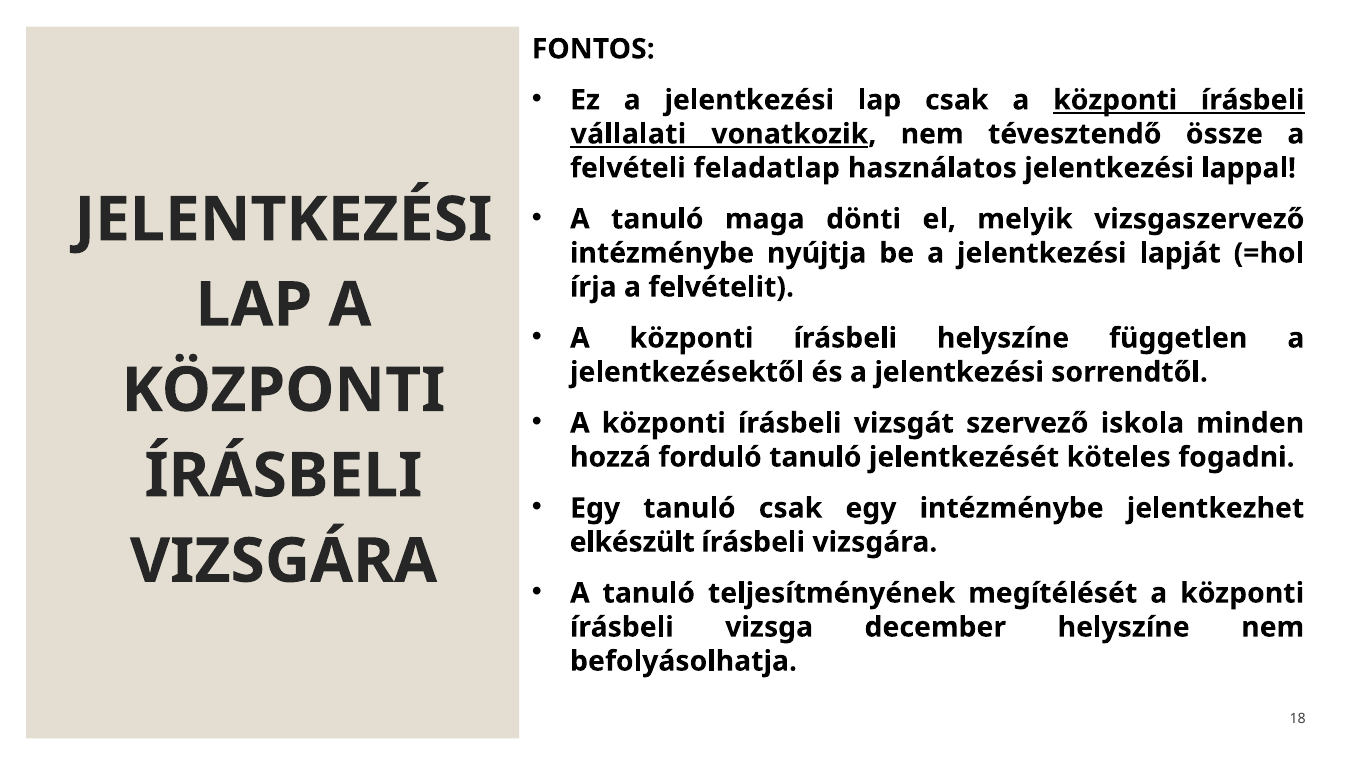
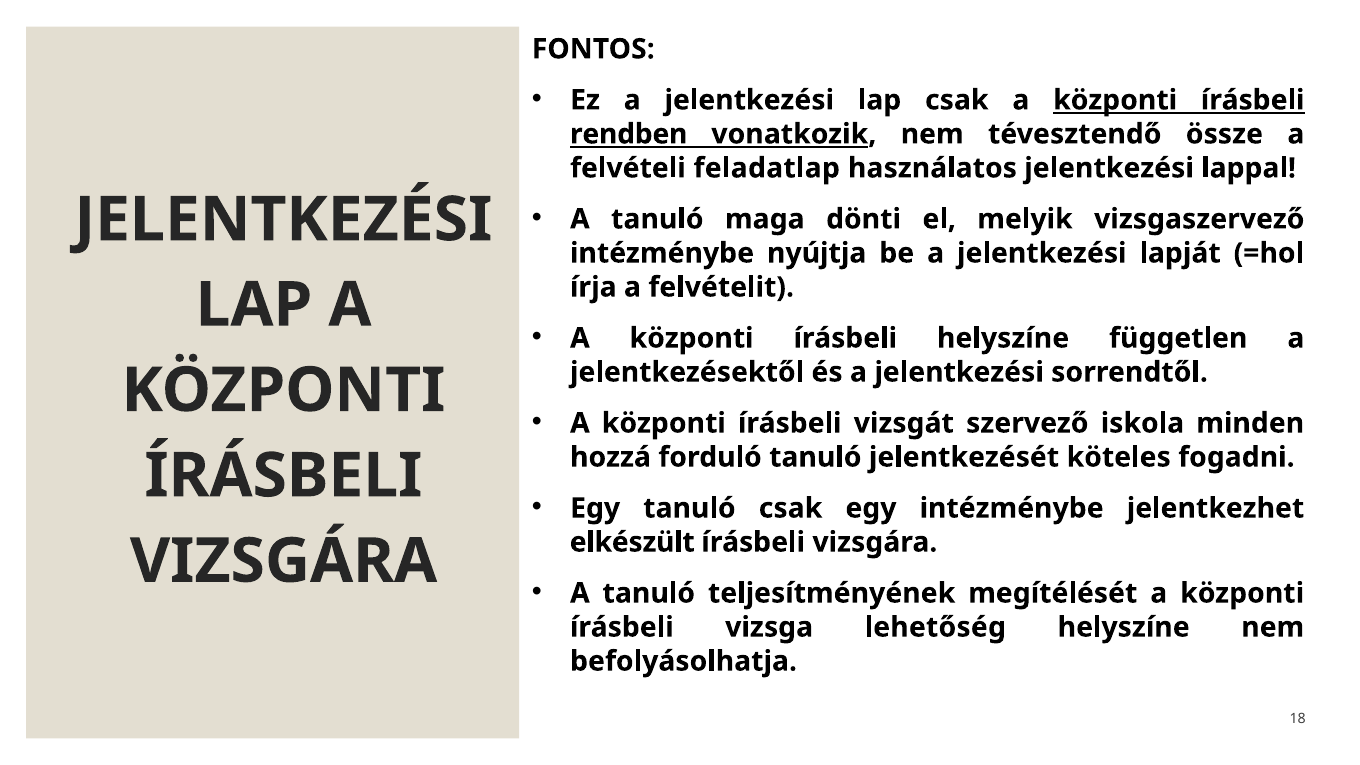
vállalati: vállalati -> rendben (629, 134)
december: december -> lehetőség (935, 627)
